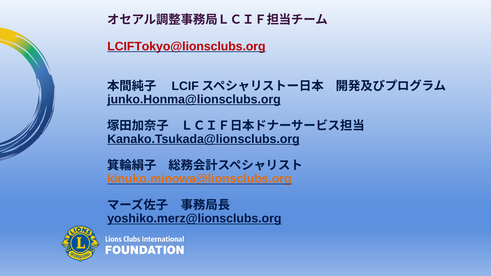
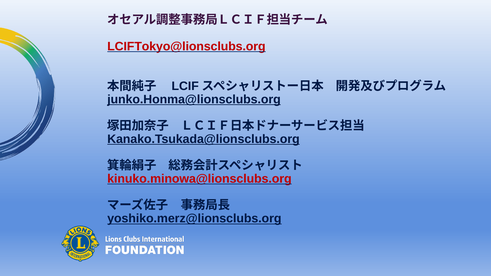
kinuko.minowa@lionsclubs.org colour: orange -> red (199, 179)
